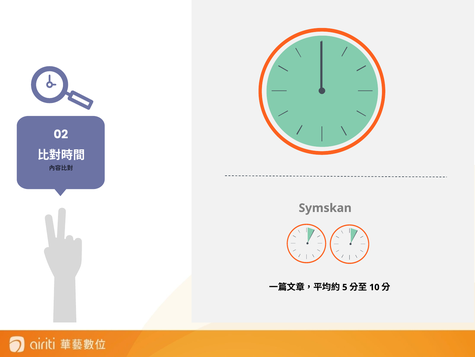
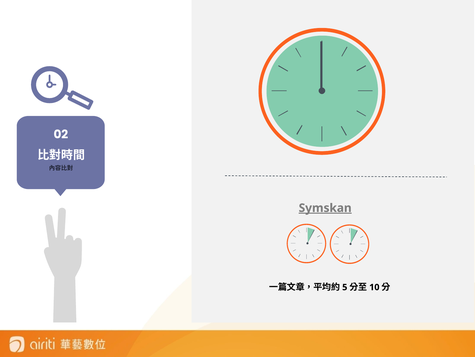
Symskan underline: none -> present (325, 208)
